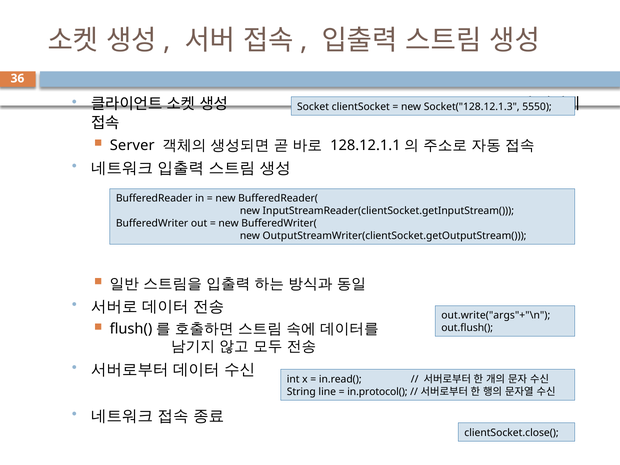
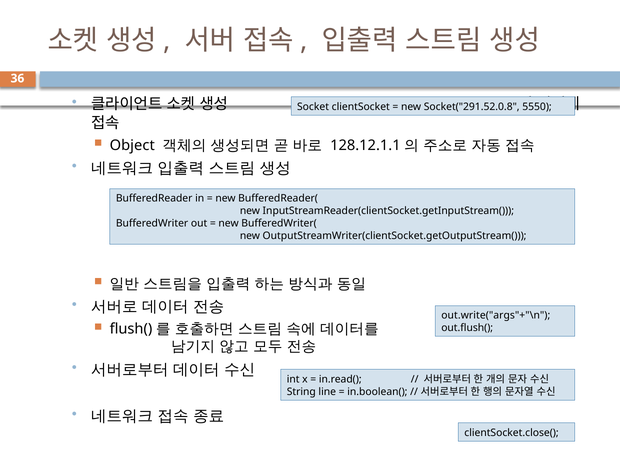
Socket("128.12.1.3: Socket("128.12.1.3 -> Socket("291.52.0.8 (472, 107)
Server: Server -> Object (132, 145)
in.protocol(: in.protocol( -> in.boolean( (377, 392)
